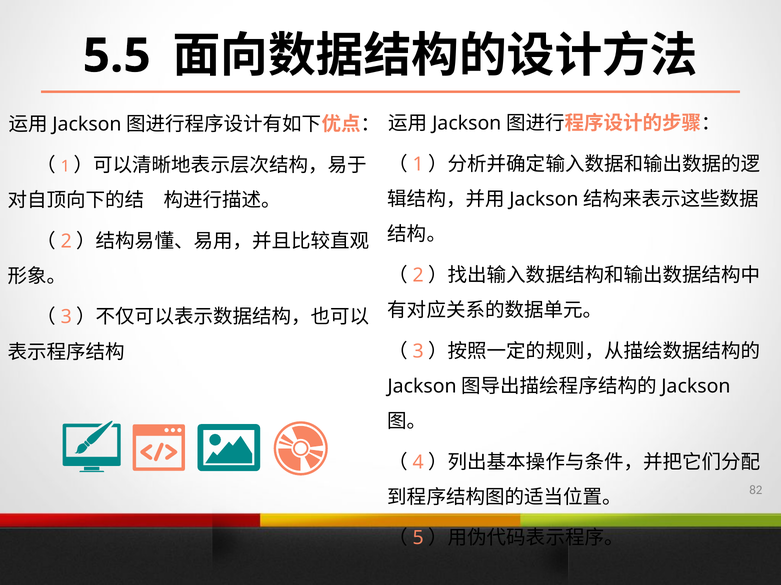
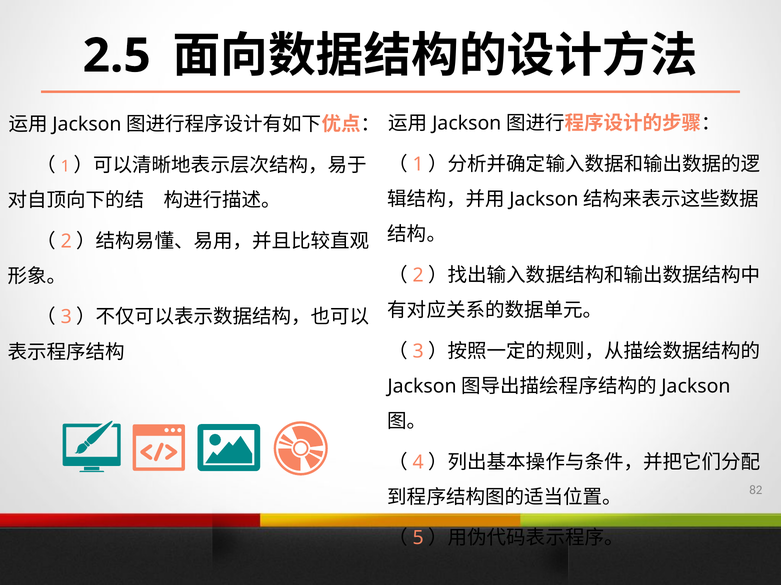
5.5: 5.5 -> 2.5 (117, 56)
